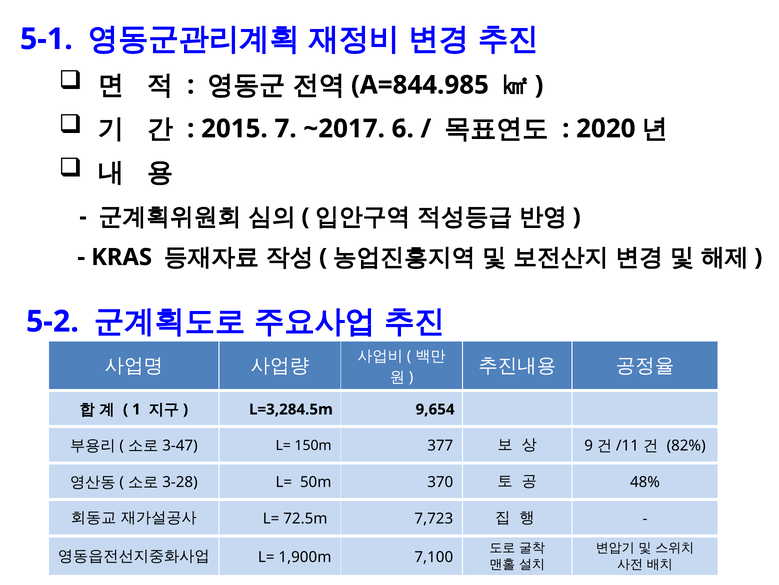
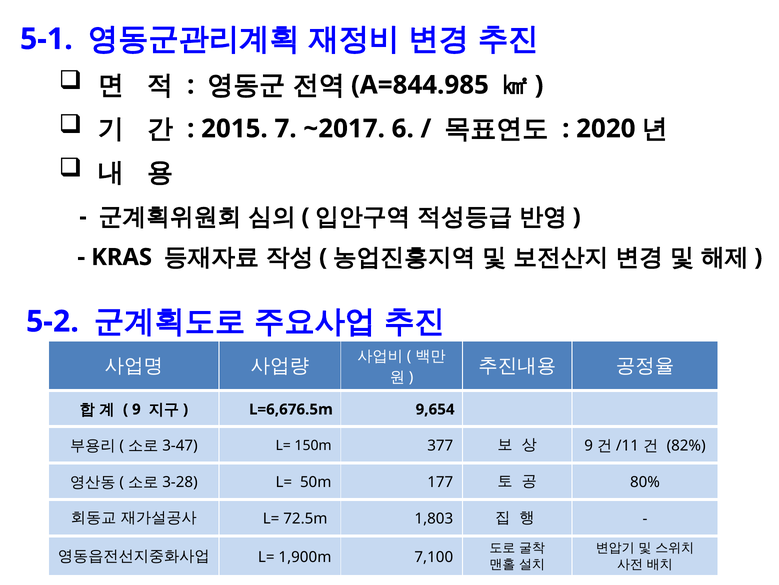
1: 1 -> 9 (136, 409)
L=3,284.5m: L=3,284.5m -> L=6,676.5m (291, 409)
370: 370 -> 177 (440, 482)
48%: 48% -> 80% (645, 482)
7,723: 7,723 -> 1,803 (434, 518)
